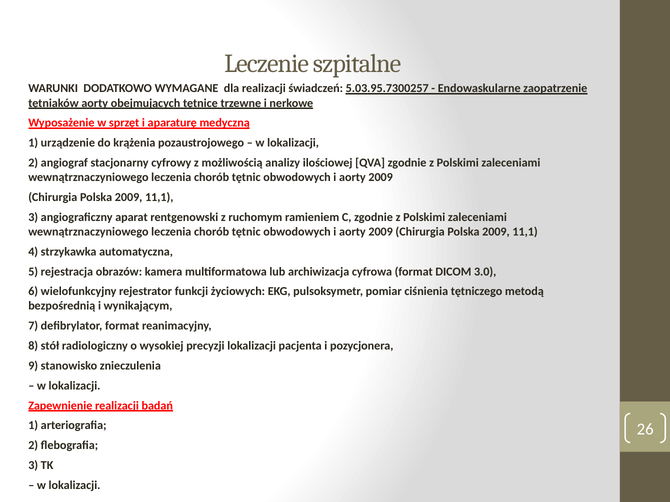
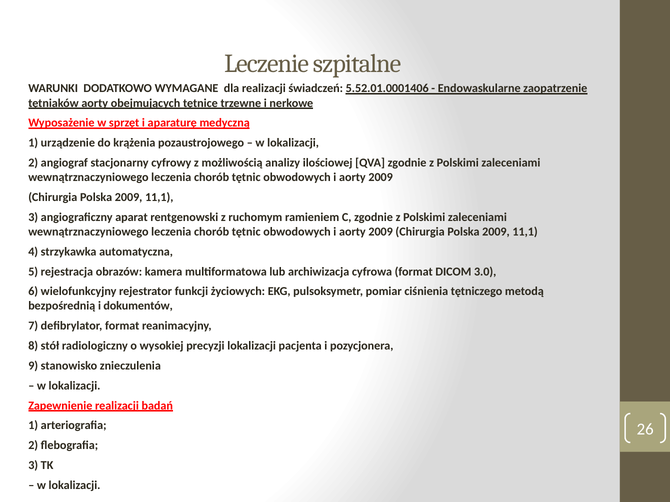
5.03.95.7300257: 5.03.95.7300257 -> 5.52.01.0001406 (387, 89)
wynikającym: wynikającym -> dokumentów (138, 306)
